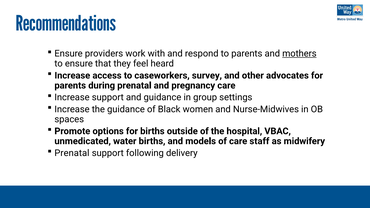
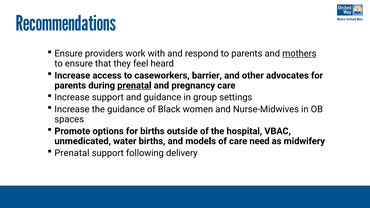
survey: survey -> barrier (207, 76)
prenatal underline: none -> present (134, 86)
staff: staff -> need (259, 141)
